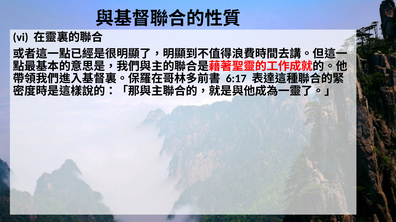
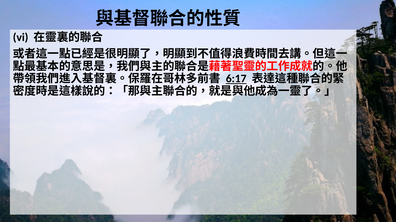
6:17 underline: none -> present (236, 79)
